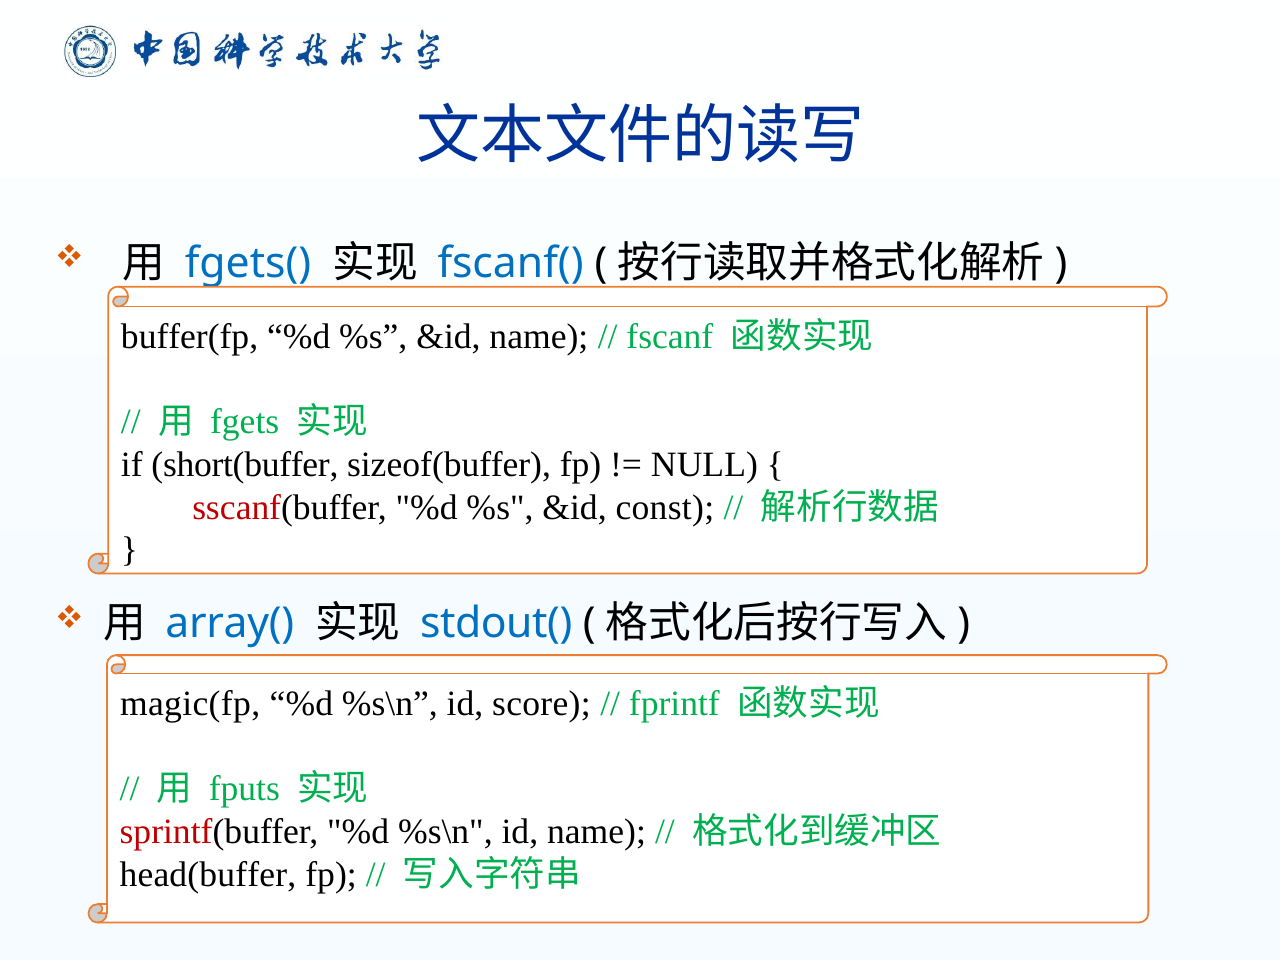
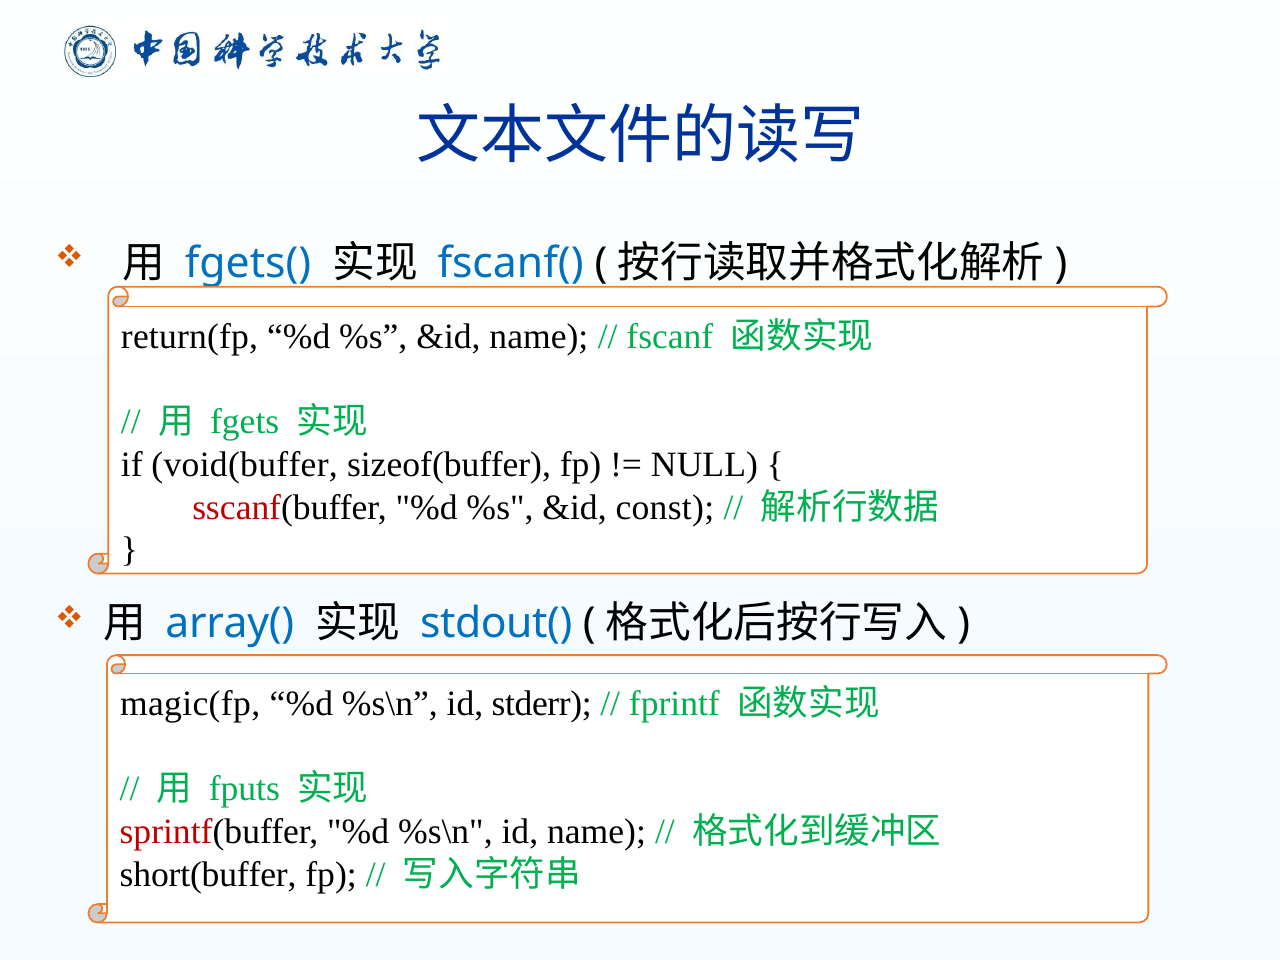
buffer(fp: buffer(fp -> return(fp (189, 337)
short(buffer: short(buffer -> void(buffer (245, 465)
score: score -> stderr (542, 704)
head(buffer: head(buffer -> short(buffer (208, 875)
